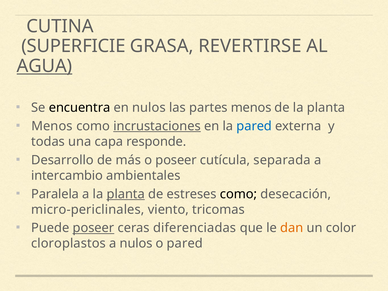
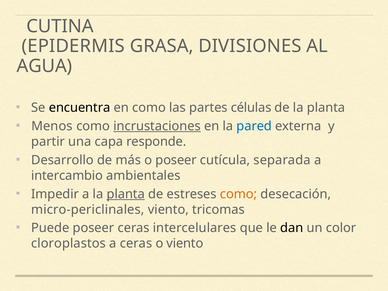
SUPERFICIE: SUPERFICIE -> EPIDERMIS (73, 46)
REVERTIRSE: REVERTIRSE -> DIVISIONES (250, 46)
AGUA underline: present -> none (44, 66)
en nulos: nulos -> como (149, 108)
partes menos: menos -> células (251, 108)
todas: todas -> partir (48, 142)
Paralela: Paralela -> Impedir (55, 194)
como colour: black -> orange (239, 194)
poseer underline: present -> none (93, 228)
diferenciadas: diferenciadas -> intercelulares (195, 228)
dan colour: orange -> black (292, 228)
a nulos: nulos -> ceras (136, 243)
o pared: pared -> viento (185, 243)
